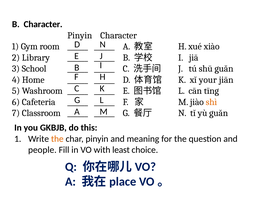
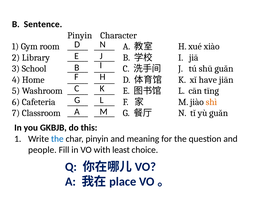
B Character: Character -> Sentence (43, 24)
your: your -> have (208, 80)
the colour: orange -> blue (57, 139)
